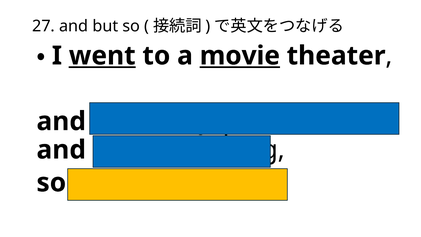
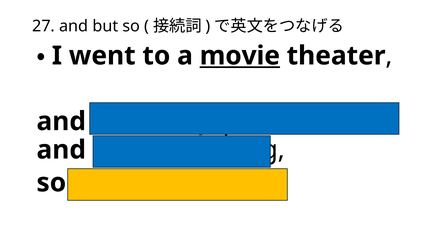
went underline: present -> none (102, 56)
